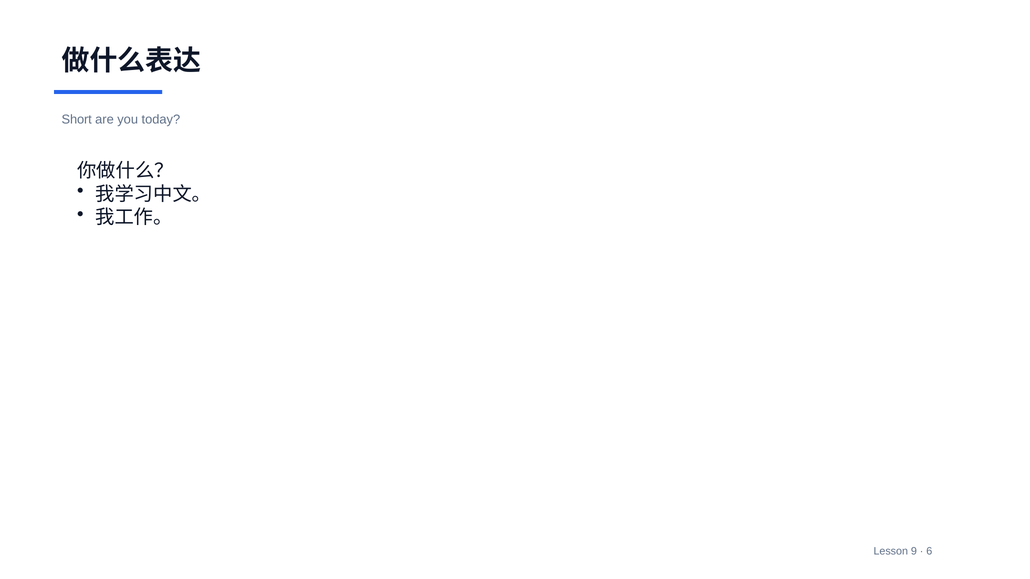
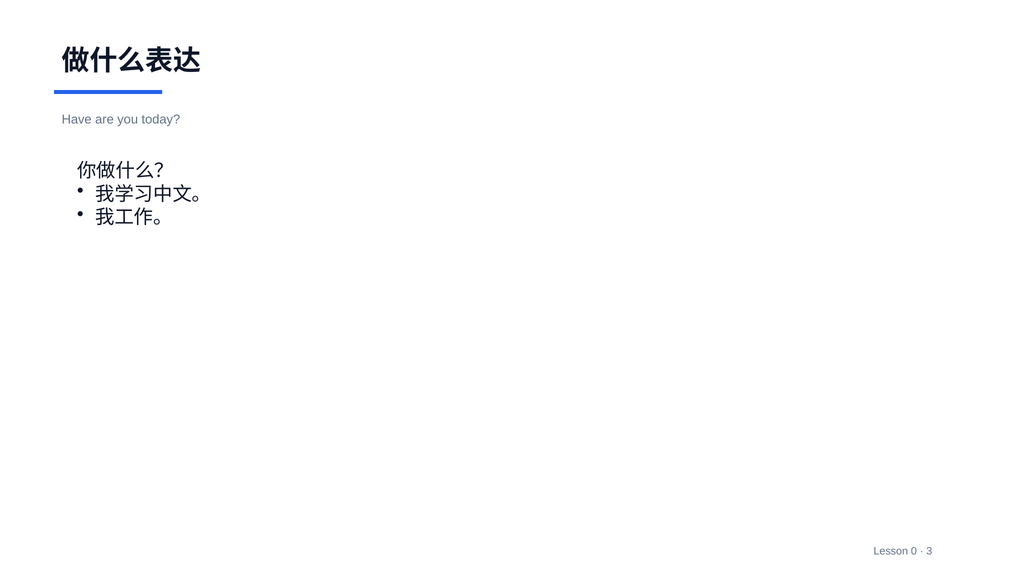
Short: Short -> Have (77, 120)
9: 9 -> 0 (914, 552)
6: 6 -> 3 (929, 552)
